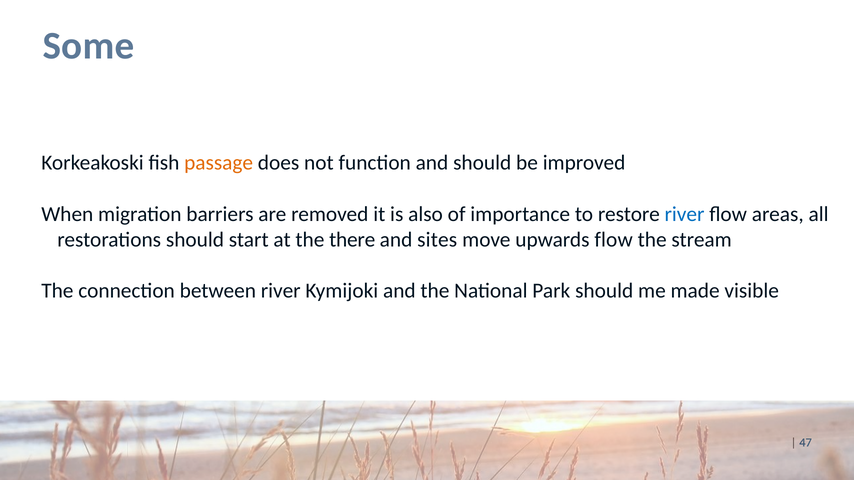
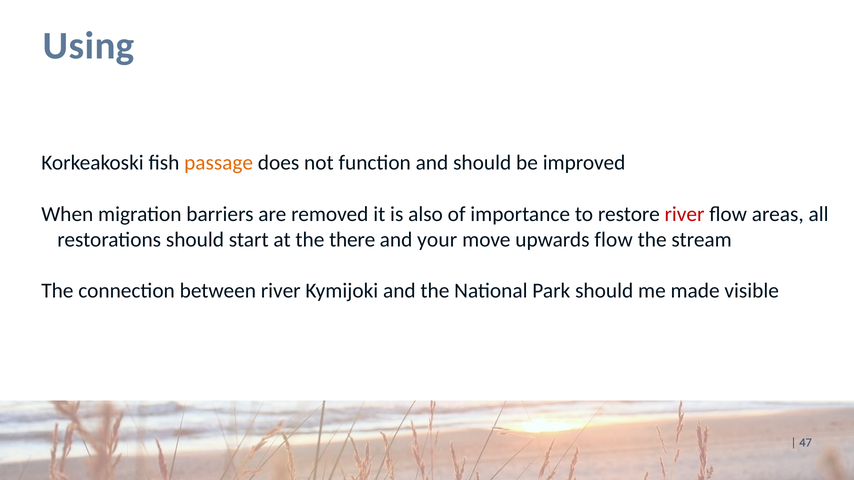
Some: Some -> Using (89, 46)
river colour: blue -> red (685, 214)
sites: sites -> your (437, 240)
